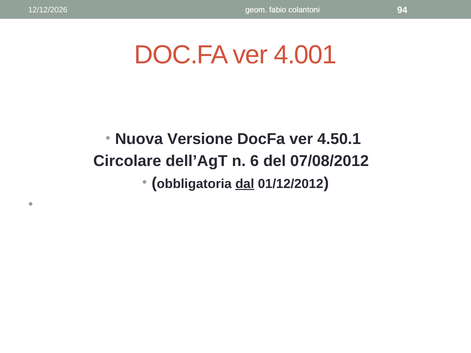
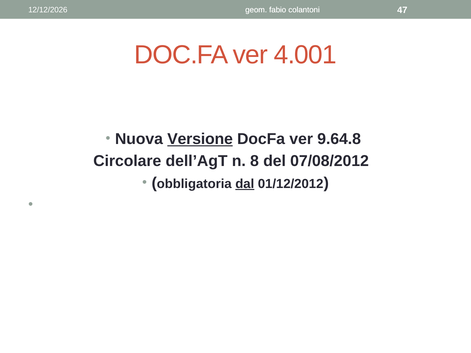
94: 94 -> 47 (402, 10)
Versione underline: none -> present (200, 139)
4.50.1: 4.50.1 -> 9.64.8 (339, 139)
6: 6 -> 8 (255, 161)
